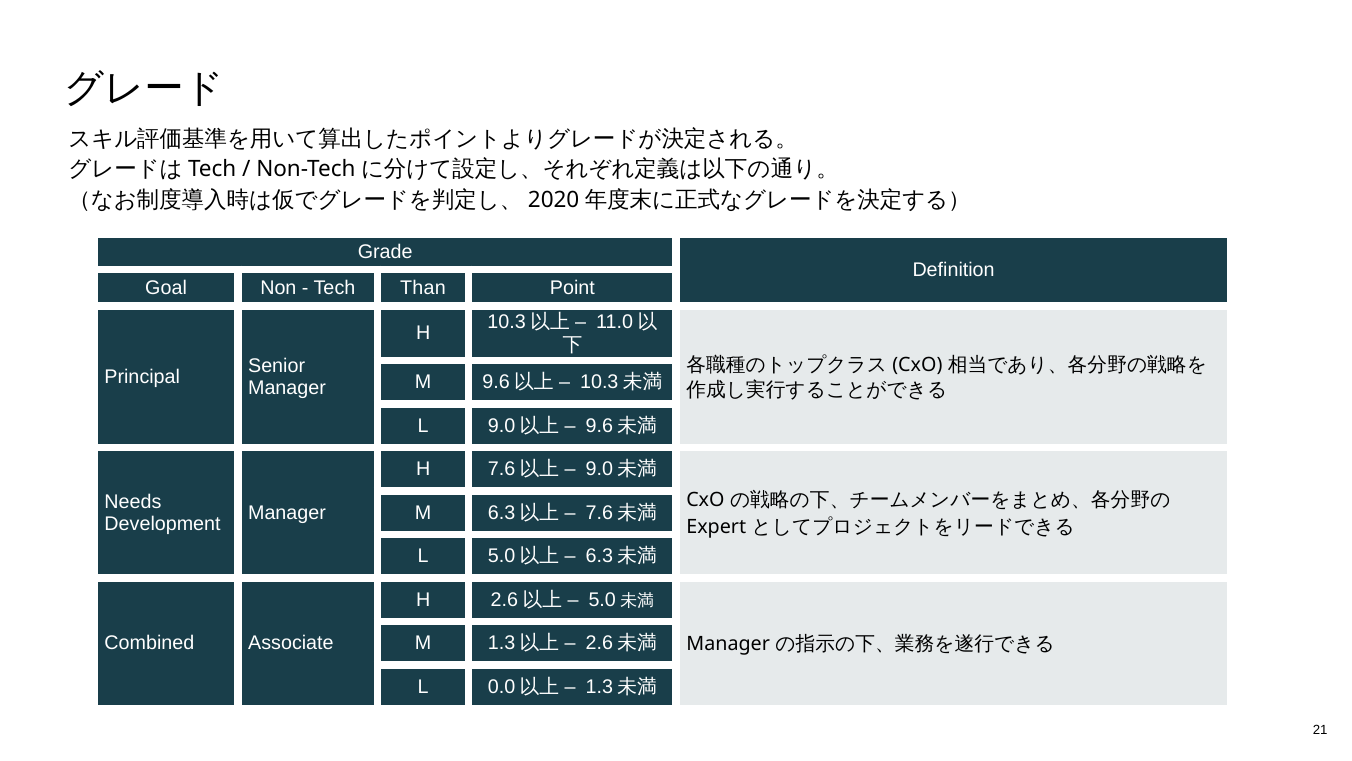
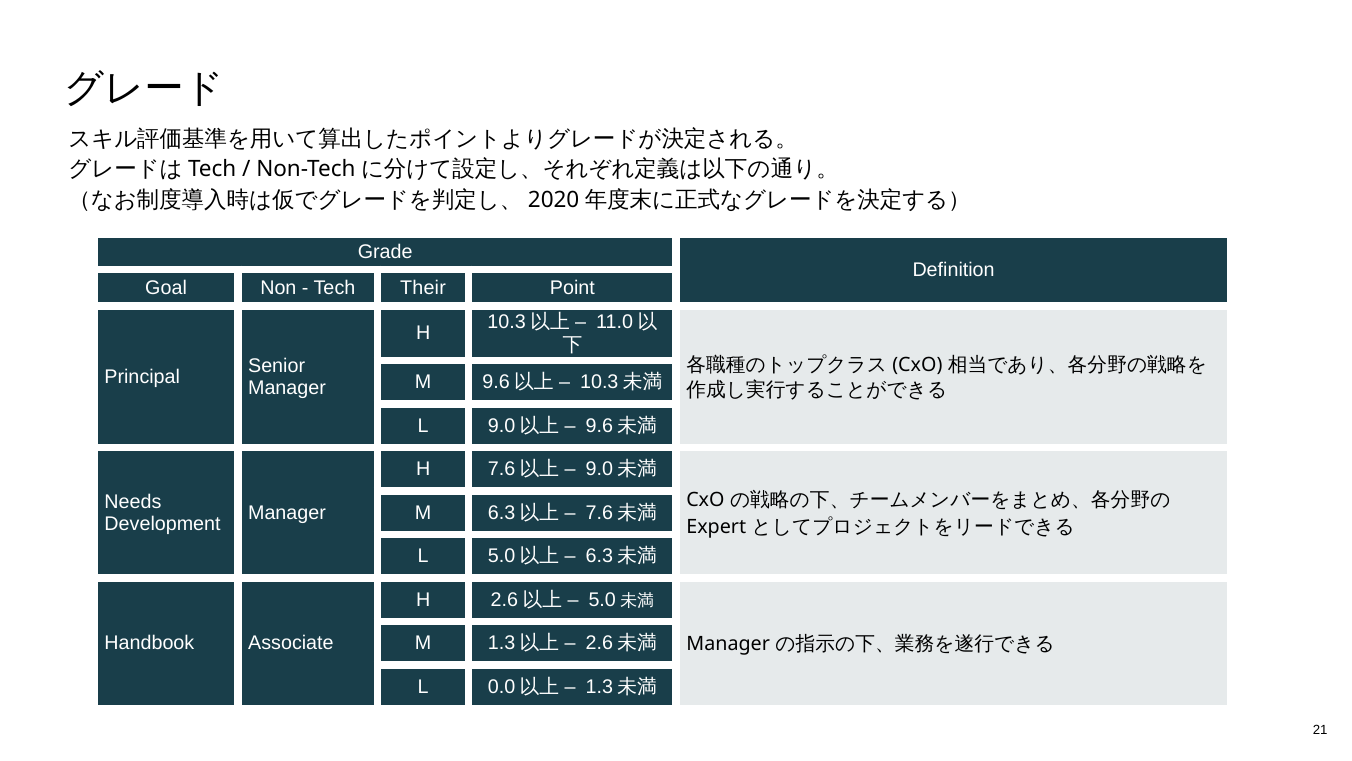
Than: Than -> Their (423, 288)
Combined: Combined -> Handbook (149, 643)
